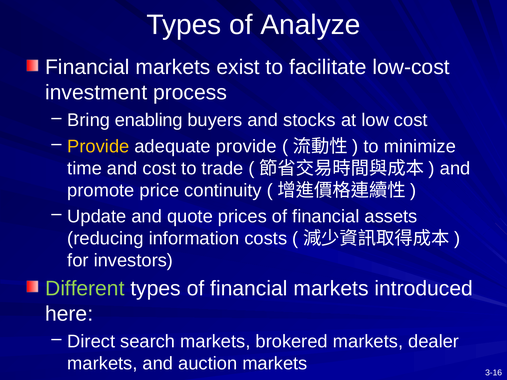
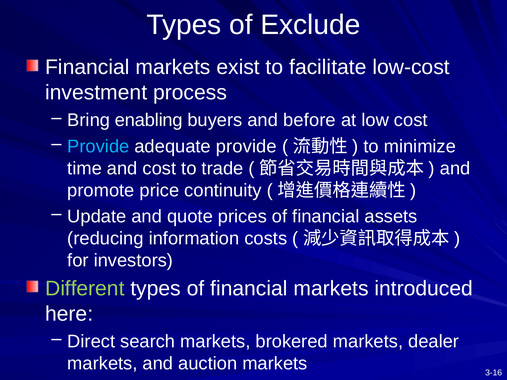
Analyze: Analyze -> Exclude (310, 25)
stocks: stocks -> before (309, 120)
Provide colour: yellow -> light blue (98, 147)
